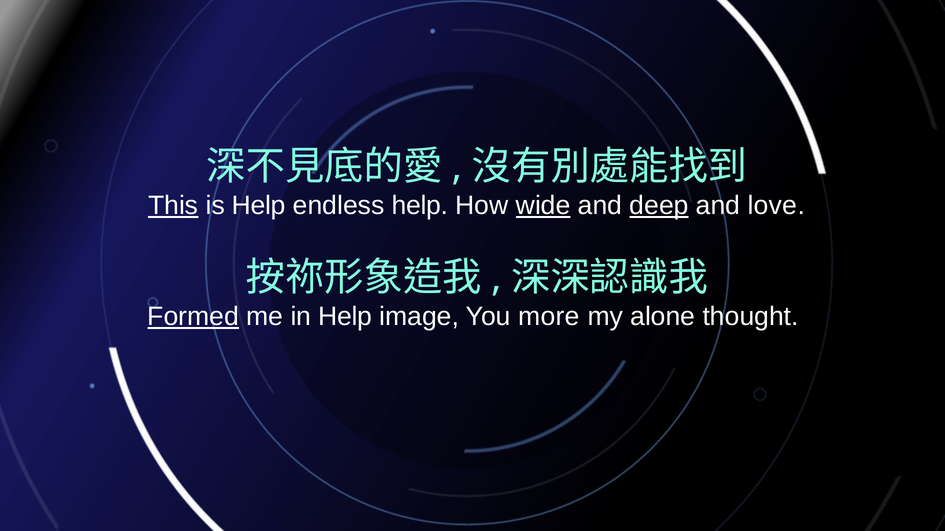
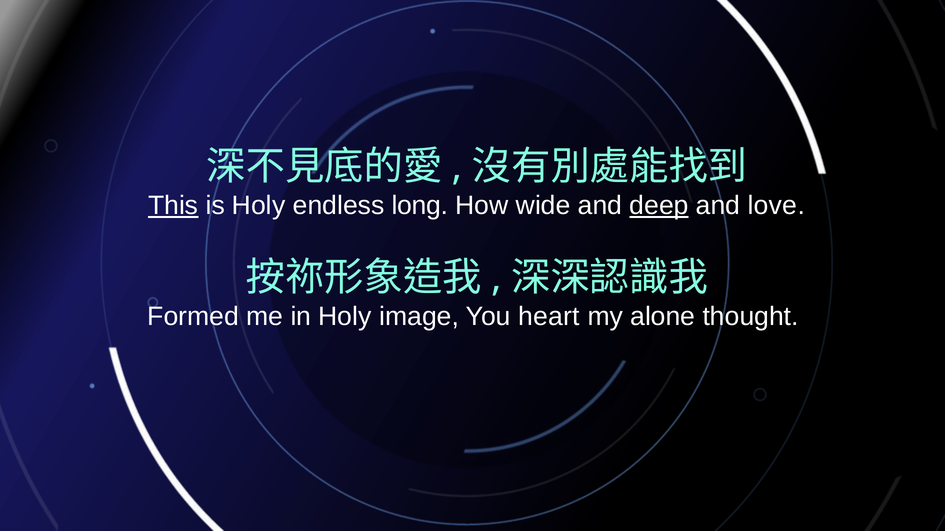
is Help: Help -> Holy (259, 206)
endless help: help -> long (420, 206)
wide underline: present -> none (543, 206)
Formed underline: present -> none (193, 317)
in Help: Help -> Holy (345, 317)
more: more -> heart (549, 317)
